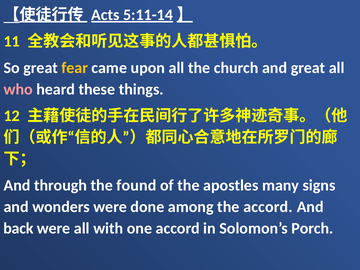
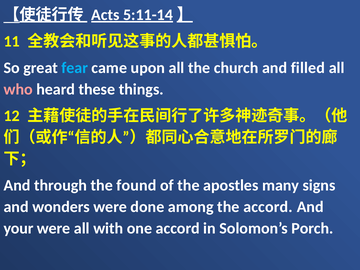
fear colour: yellow -> light blue (75, 68)
and great: great -> filled (308, 68)
back: back -> your (18, 228)
